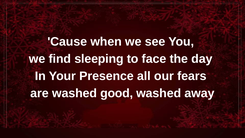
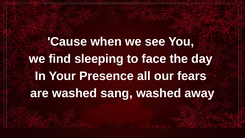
good: good -> sang (117, 93)
